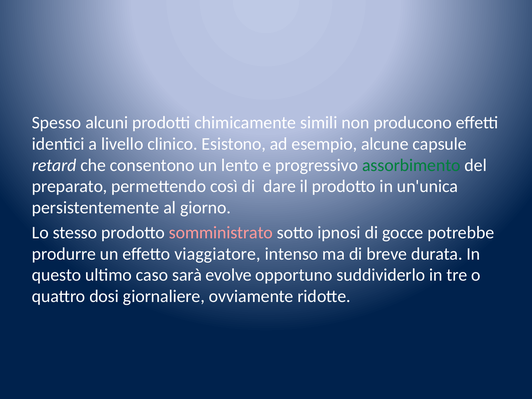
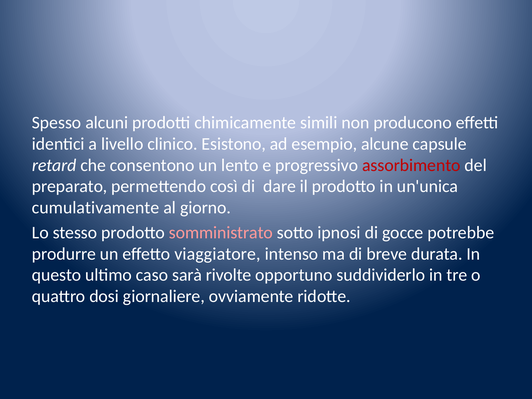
assorbimento colour: green -> red (411, 165)
persistentemente: persistentemente -> cumulativamente (96, 208)
evolve: evolve -> rivolte (229, 275)
